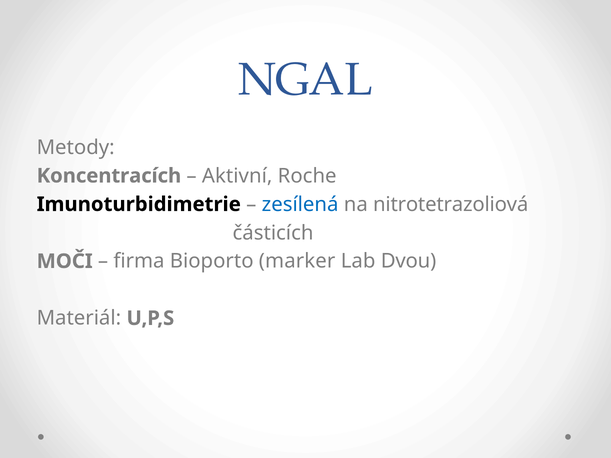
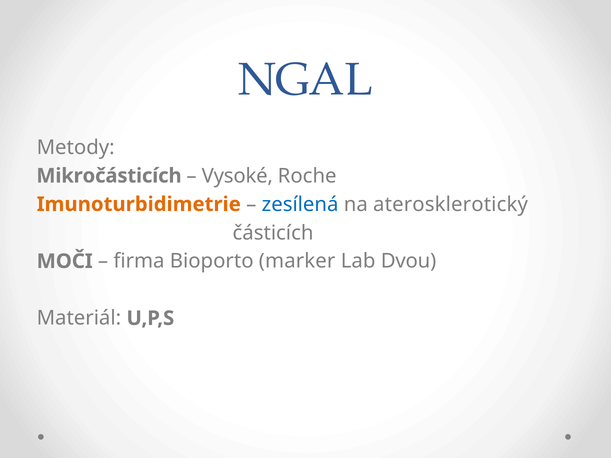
Koncentracích: Koncentracích -> Mikročásticích (109, 176)
Aktivní: Aktivní -> Vysoké (237, 176)
Imunoturbidimetrie colour: black -> orange (139, 204)
nitrotetrazoliová: nitrotetrazoliová -> aterosklerotický (451, 204)
